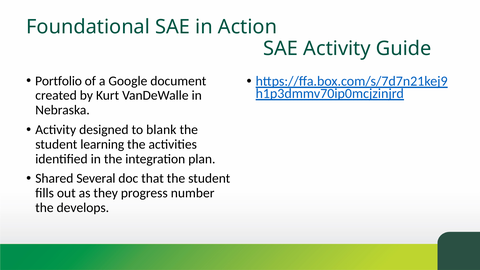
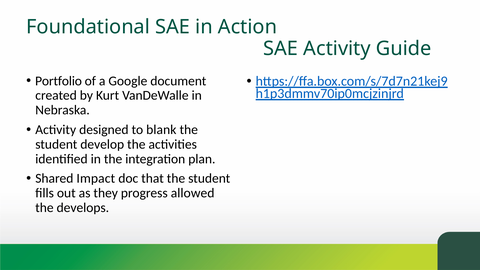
learning: learning -> develop (102, 144)
Several: Several -> Impact (96, 178)
number: number -> allowed (193, 193)
